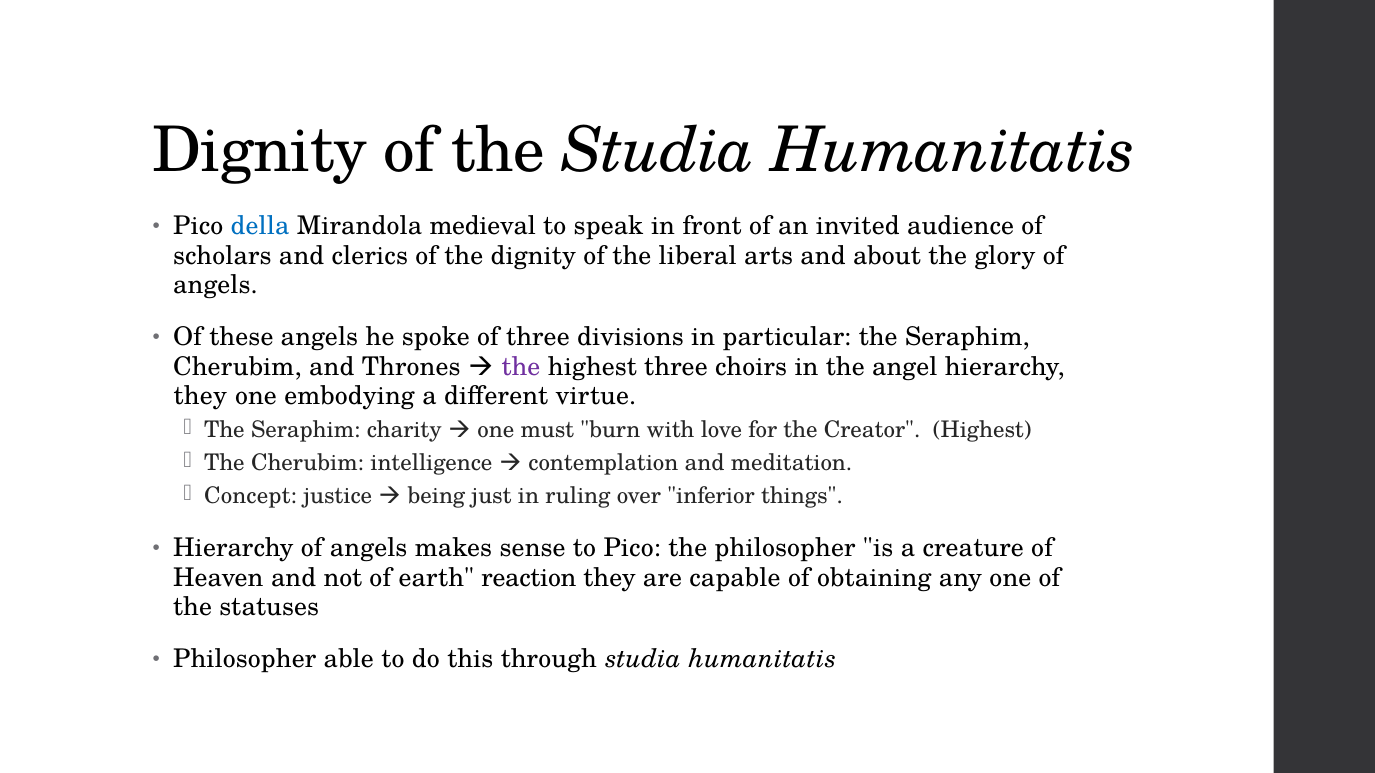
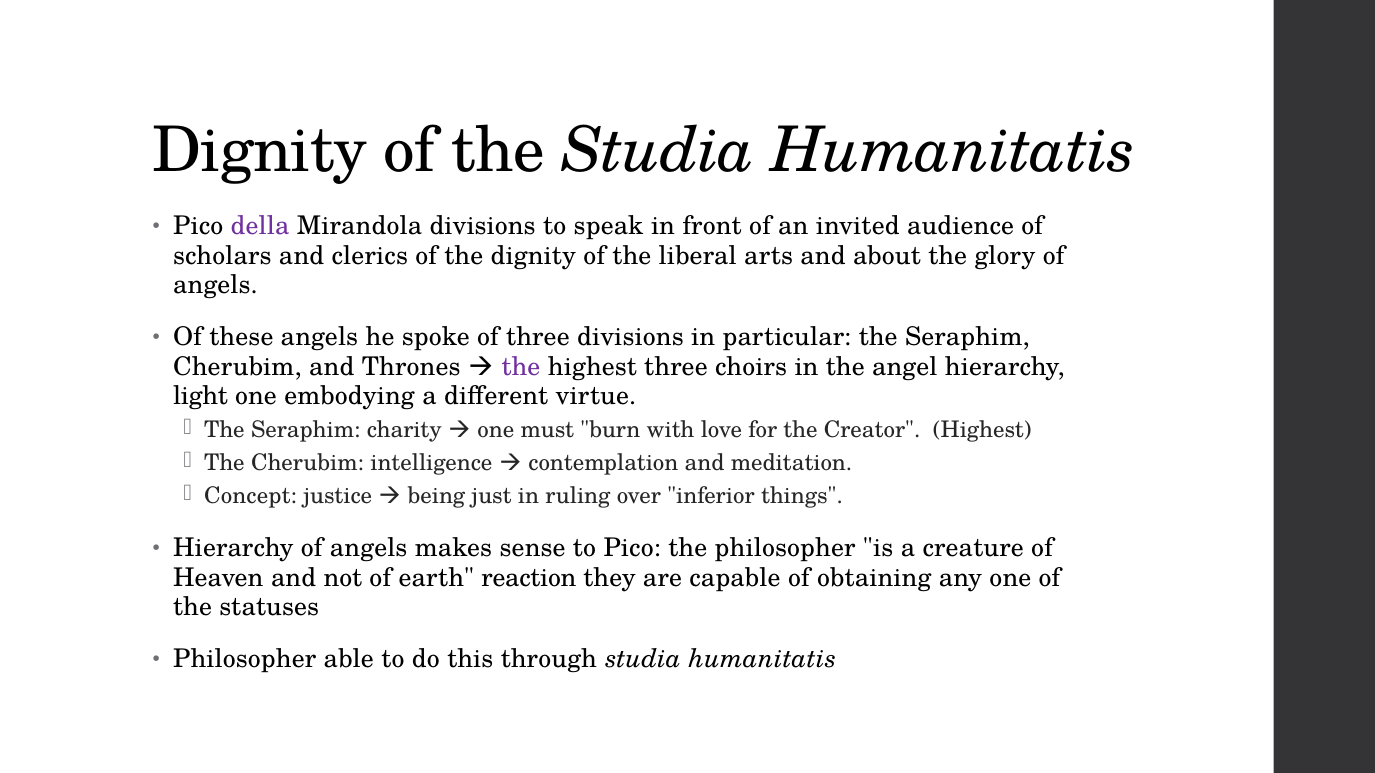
della colour: blue -> purple (260, 226)
Mirandola medieval: medieval -> divisions (483, 226)
they: they -> light (201, 396)
